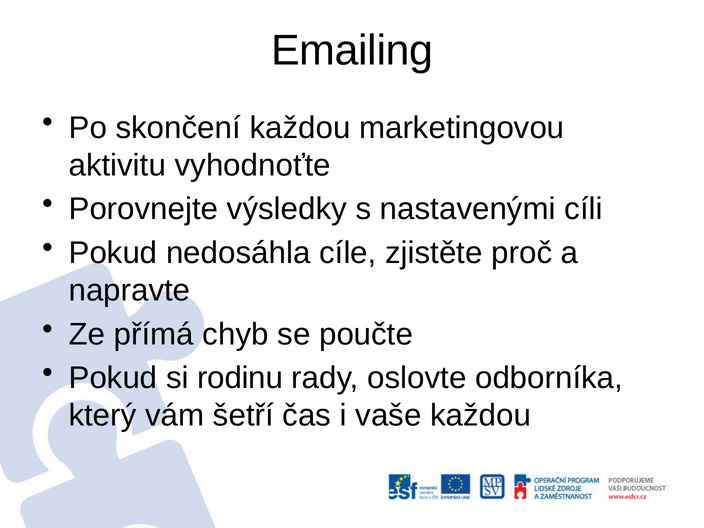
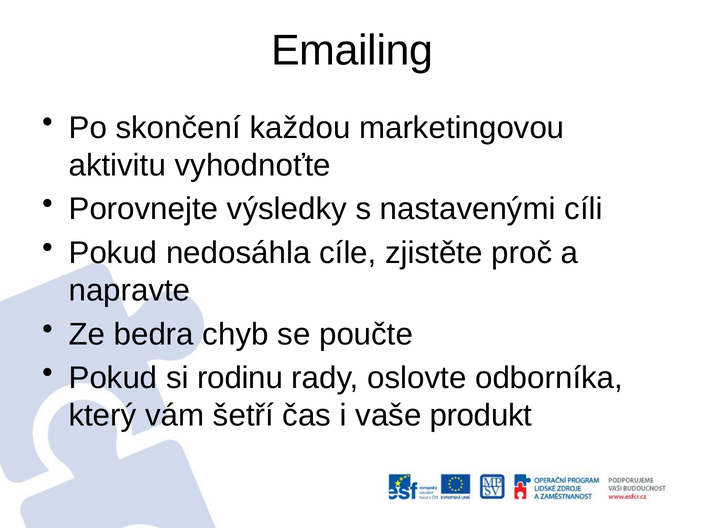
přímá: přímá -> bedra (154, 334)
vaše každou: každou -> produkt (481, 416)
